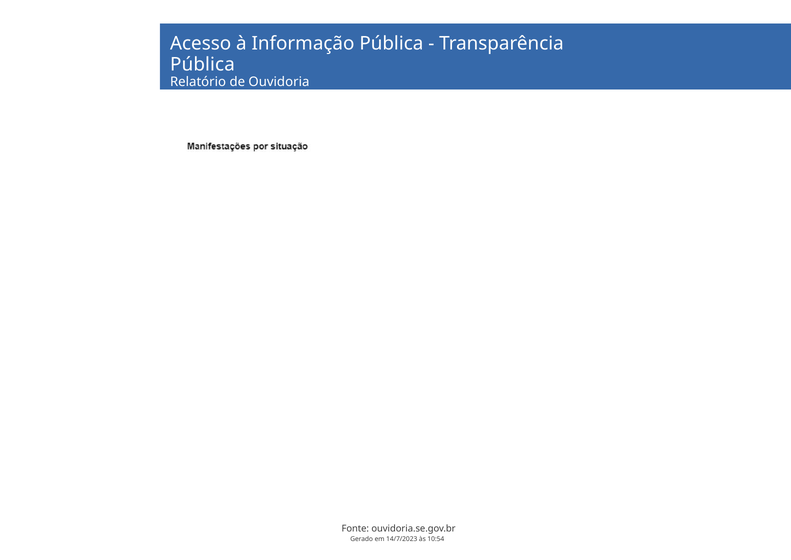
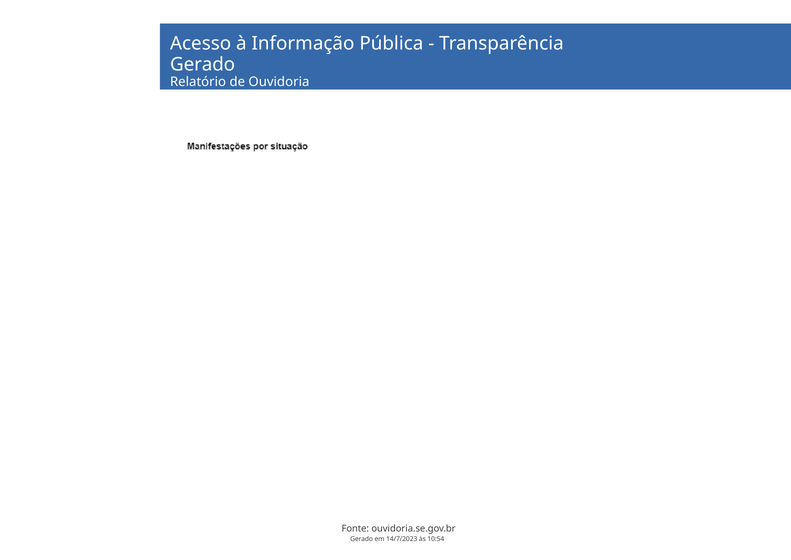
Pública: Pública -> Gerado (203, 65)
